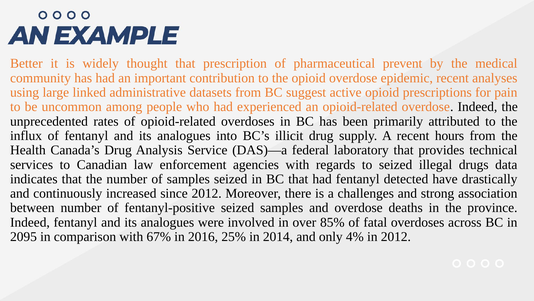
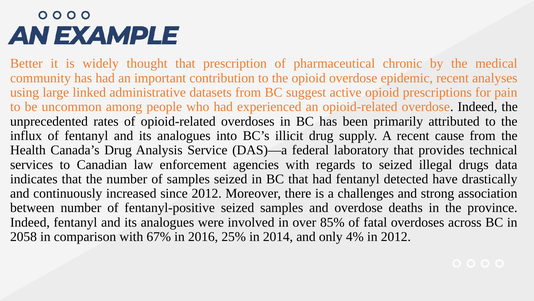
prevent: prevent -> chronic (403, 63)
hours: hours -> cause (450, 135)
2095: 2095 -> 2058 (23, 236)
